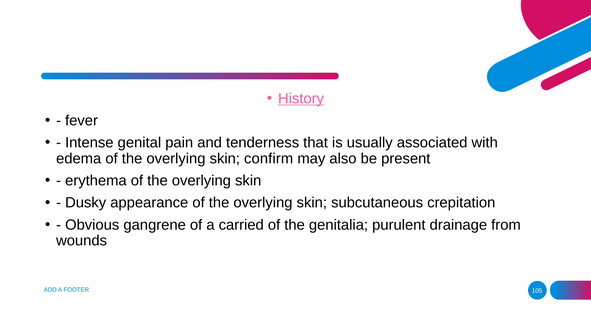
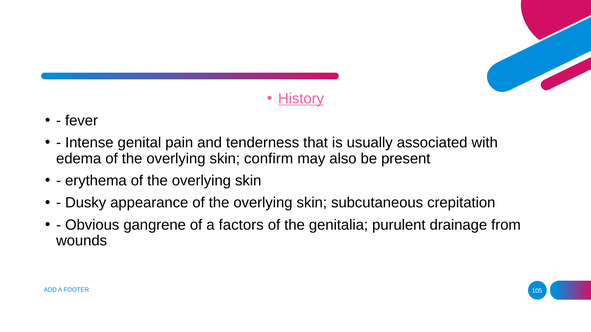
carried: carried -> factors (241, 225)
